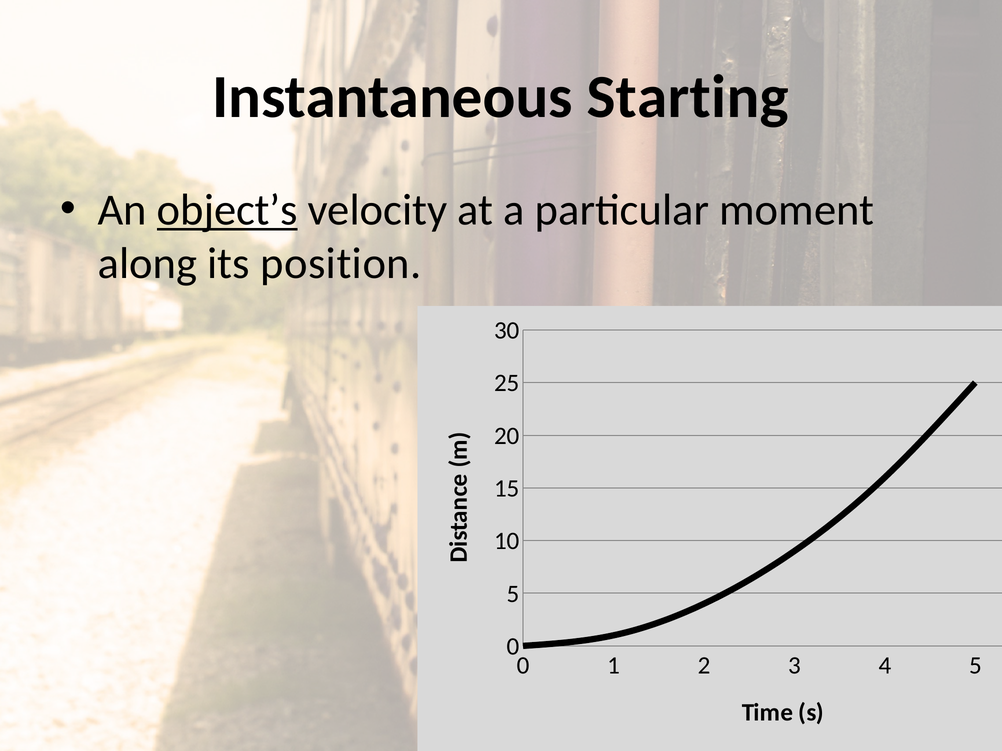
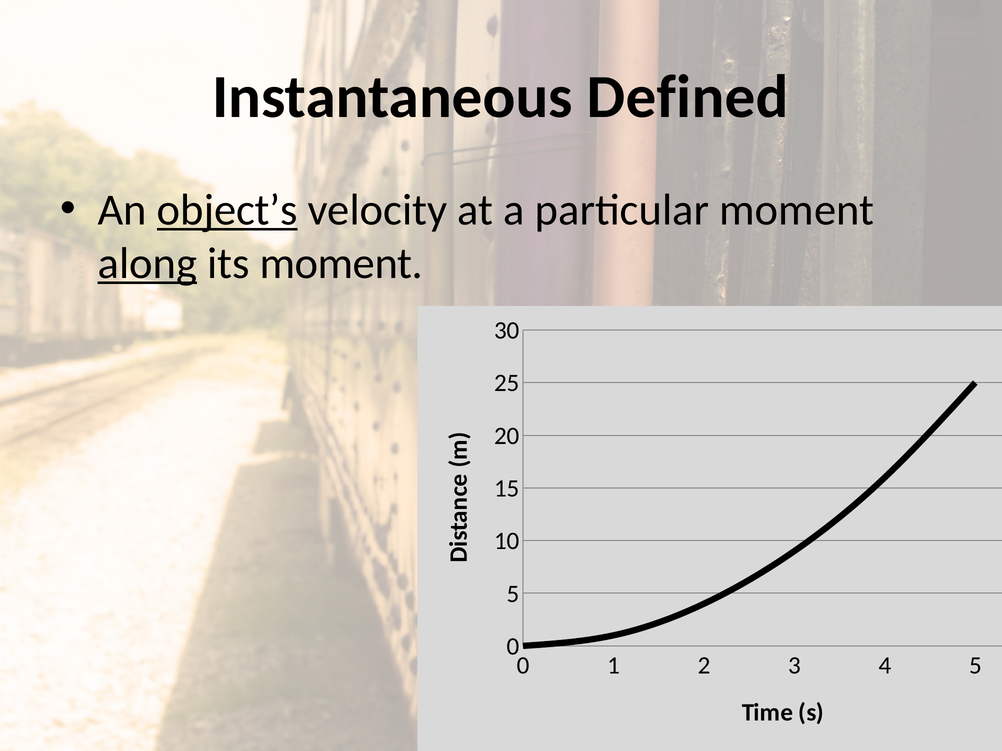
Starting: Starting -> Defined (688, 97)
along underline: none -> present (147, 264)
its position: position -> moment (341, 264)
